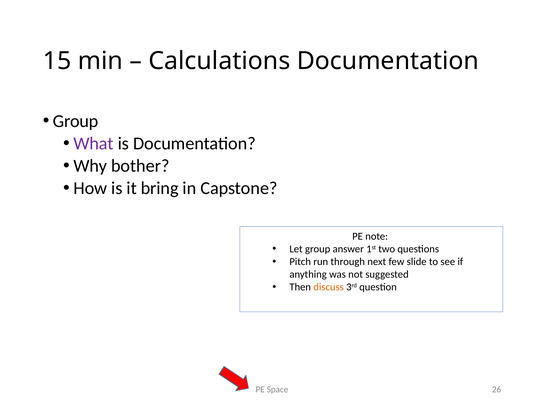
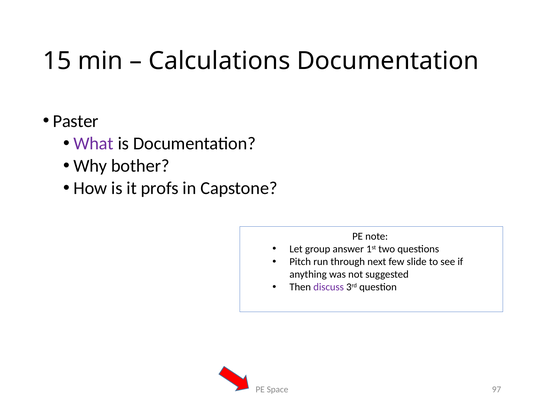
Group: Group -> Paster (76, 121)
bring: bring -> profs (160, 188)
discuss colour: orange -> purple (329, 287)
26: 26 -> 97 (497, 390)
